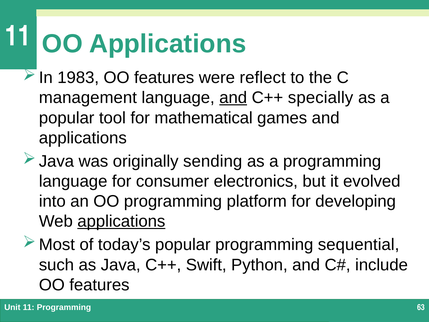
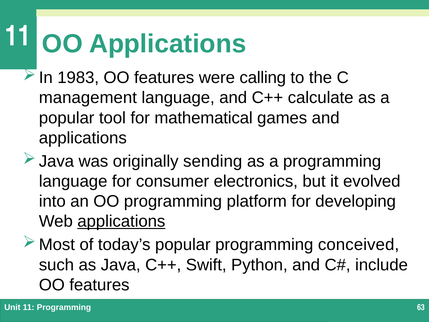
reflect: reflect -> calling (263, 78)
and underline: present -> none (233, 98)
specially: specially -> calculate (321, 98)
sequential: sequential -> conceived (359, 245)
